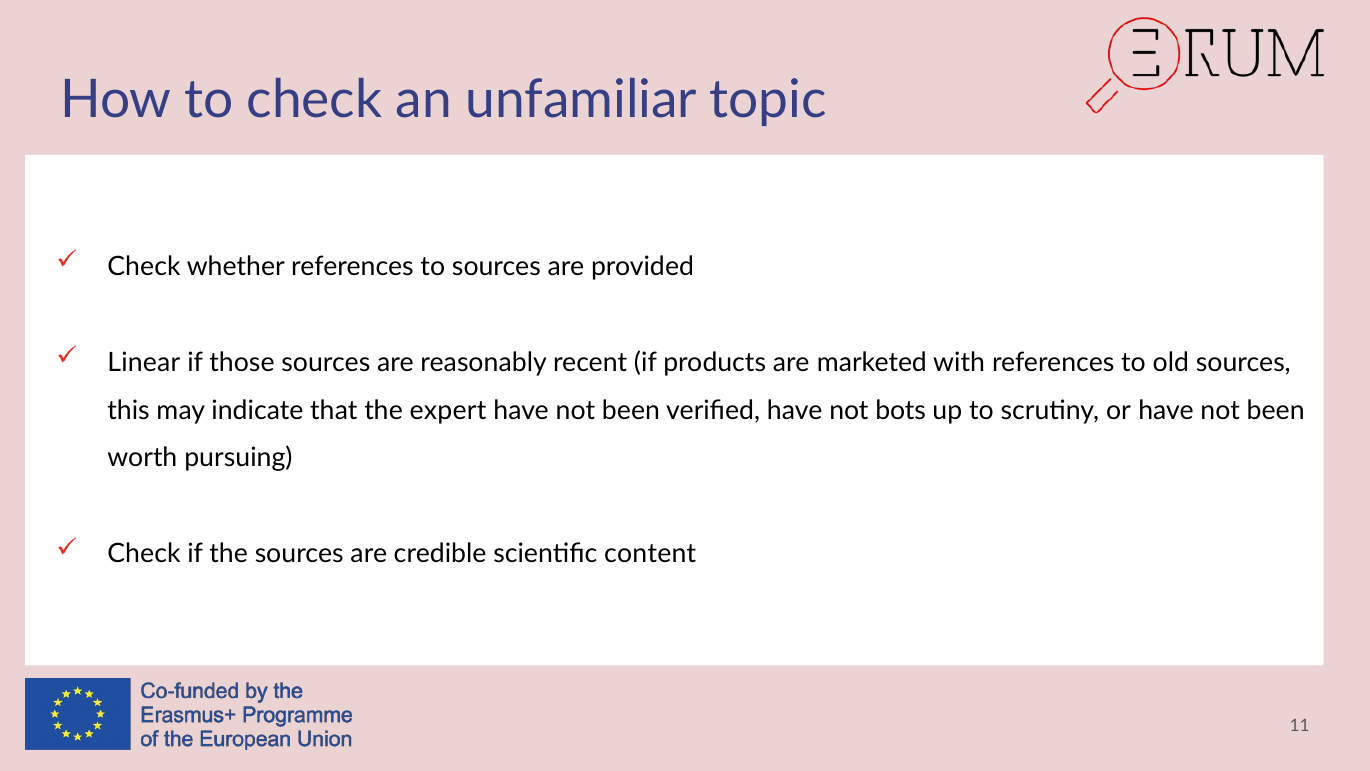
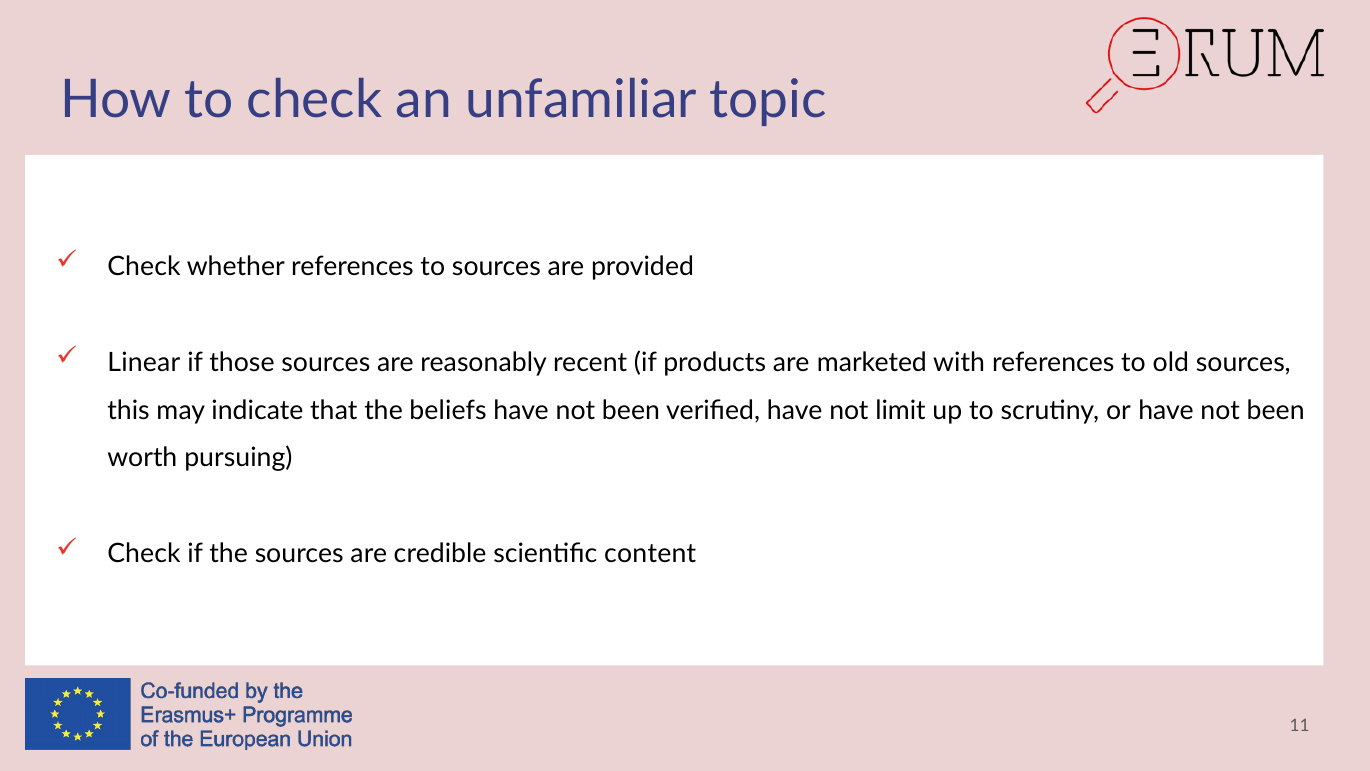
expert: expert -> beliefs (448, 410)
bots: bots -> limit (900, 410)
